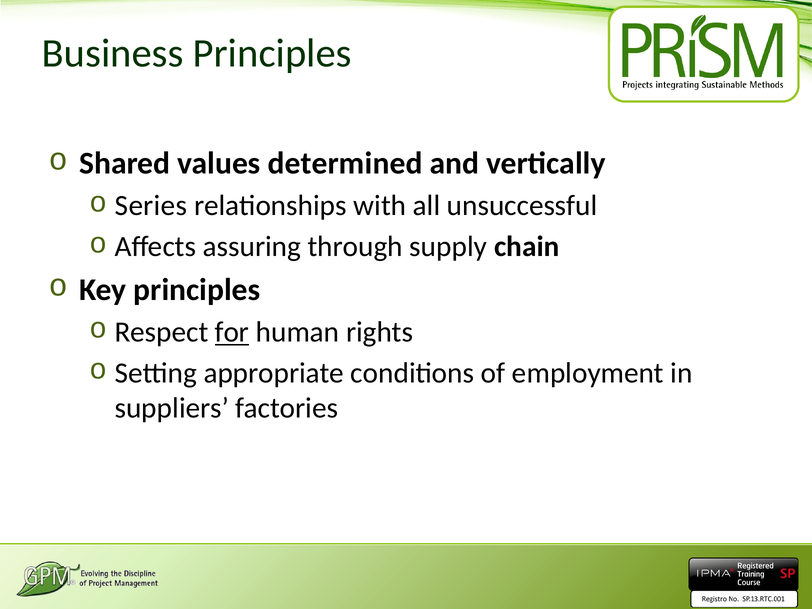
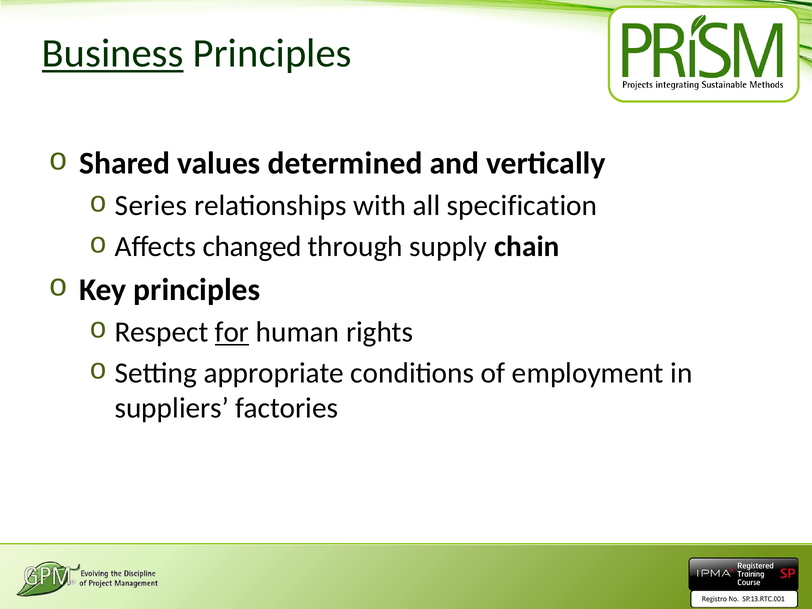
Business underline: none -> present (113, 54)
unsuccessful: unsuccessful -> specification (522, 206)
assuring: assuring -> changed (252, 247)
